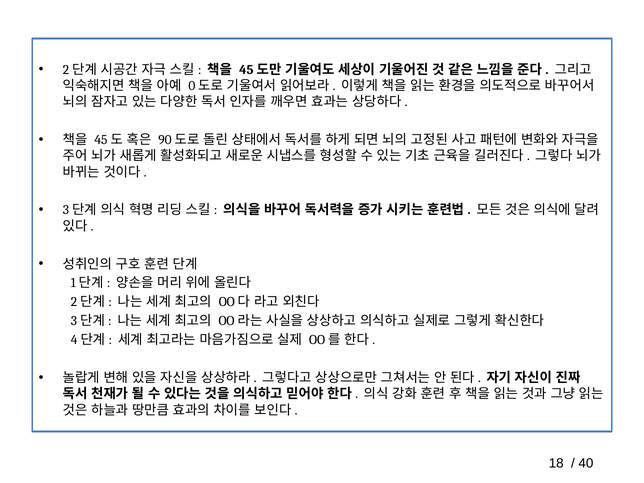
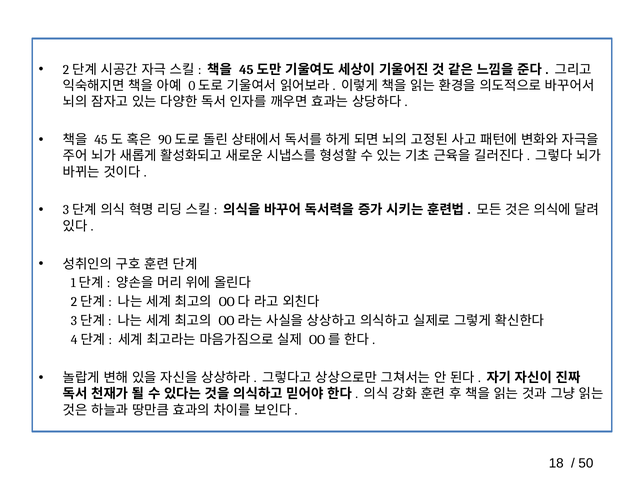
40: 40 -> 50 (586, 463)
